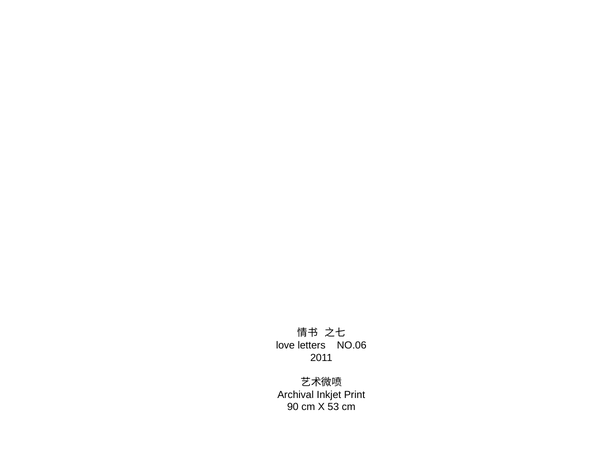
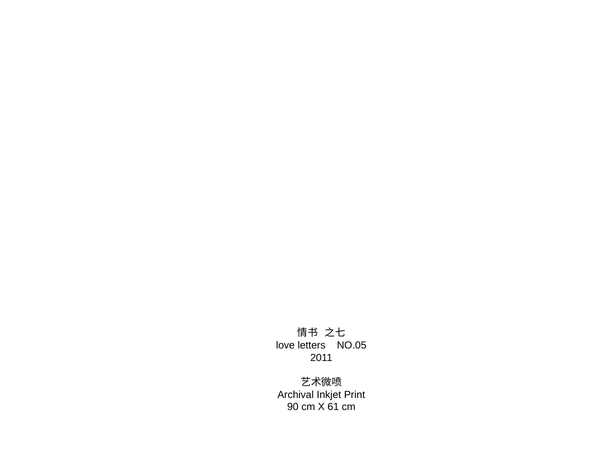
NO.06: NO.06 -> NO.05 (352, 345)
53: 53 -> 61 (333, 407)
